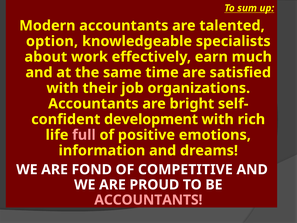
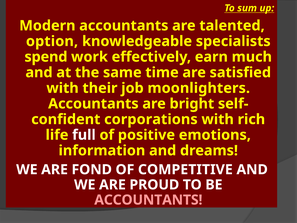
about: about -> spend (46, 57)
organizations: organizations -> moonlighters (199, 88)
development: development -> corporations (151, 119)
full colour: pink -> white (84, 135)
